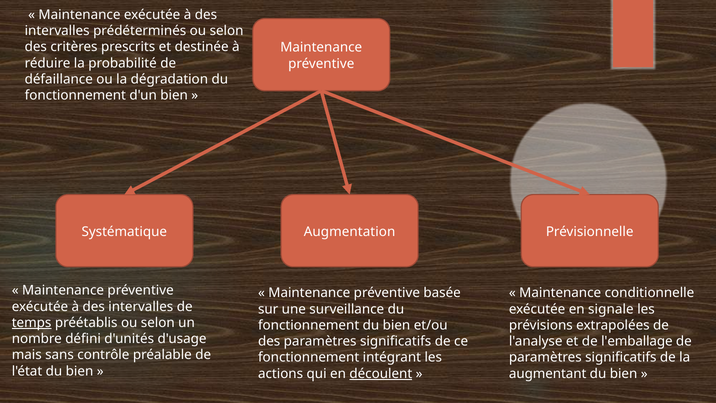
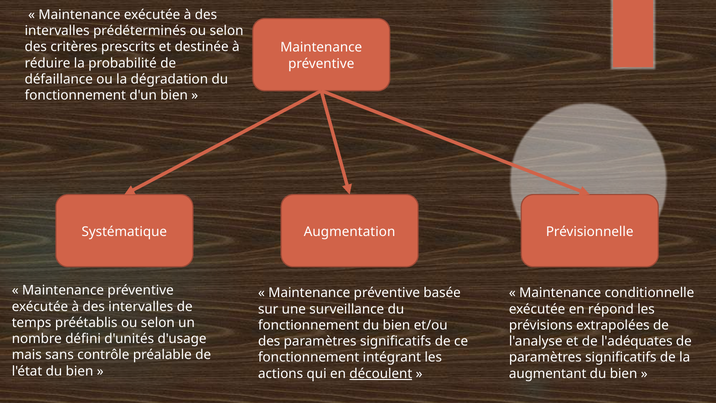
signale: signale -> répond (611, 309)
temps underline: present -> none (32, 323)
l'emballage: l'emballage -> l'adéquates (637, 341)
